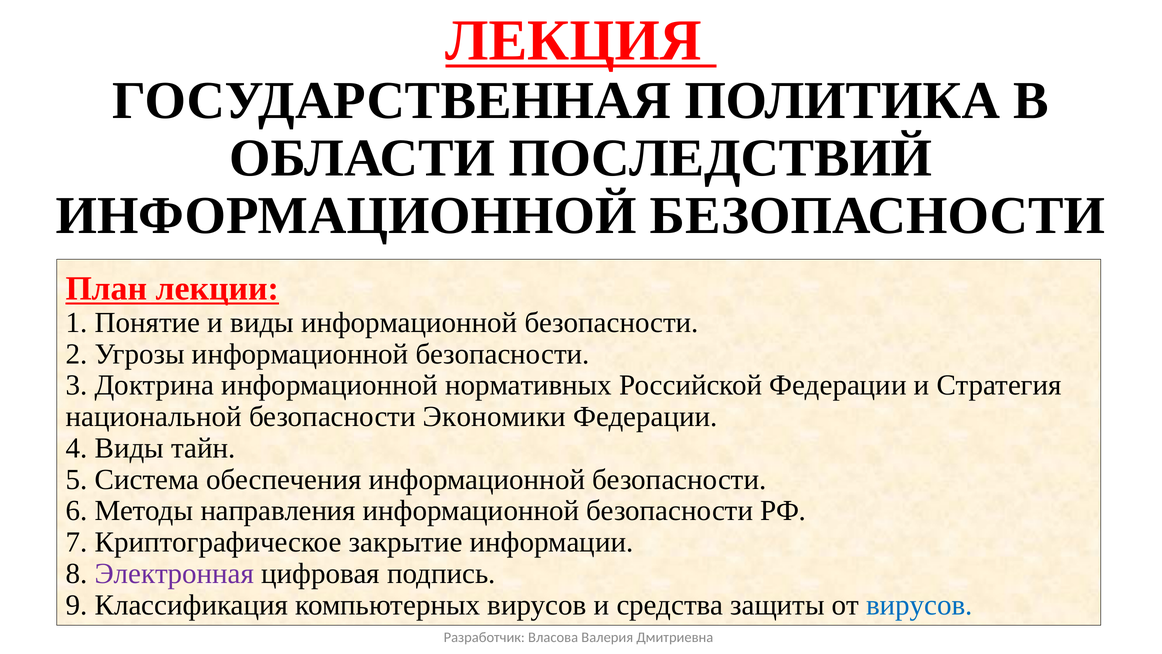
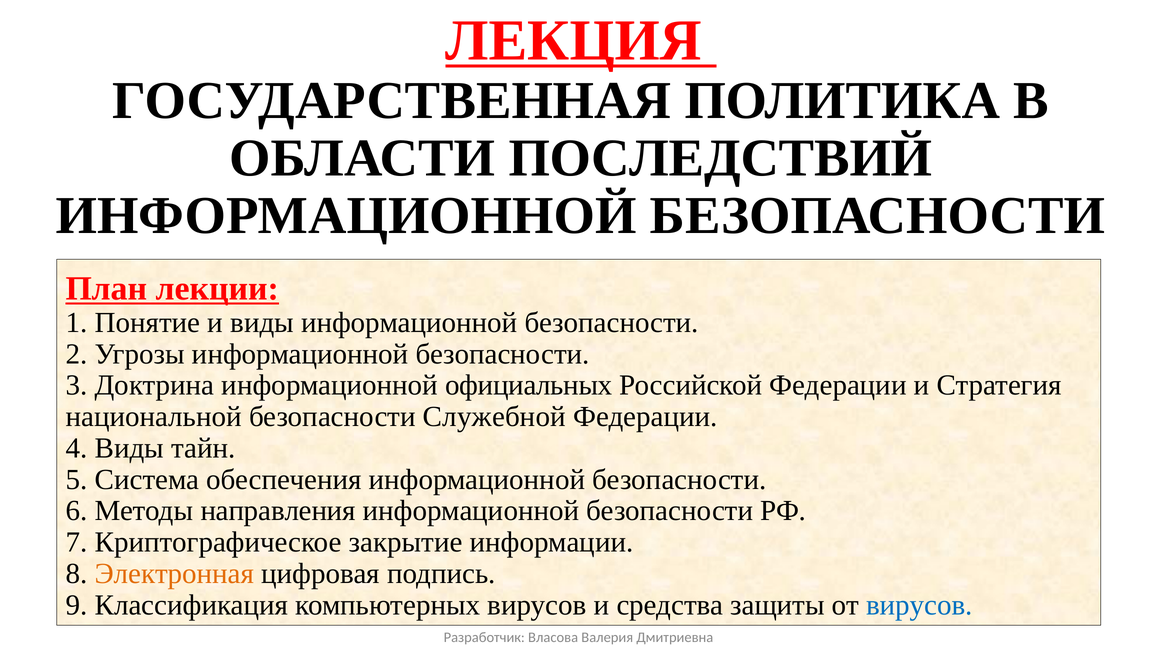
нормативных: нормативных -> официальных (529, 385)
Экономики: Экономики -> Служебной (494, 417)
Электронная colour: purple -> orange (174, 573)
